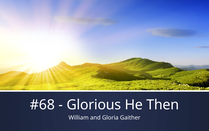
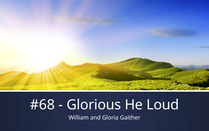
Then: Then -> Loud (163, 105)
